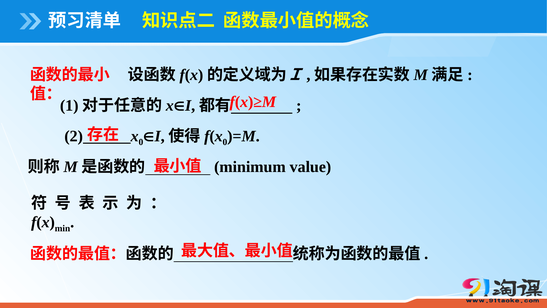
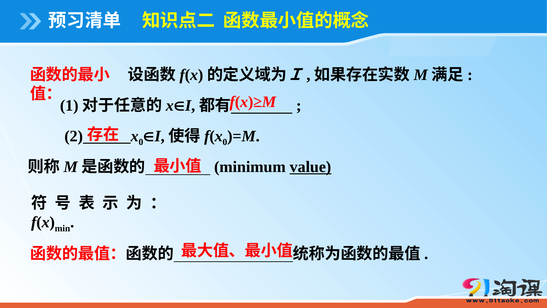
value underline: none -> present (310, 167)
